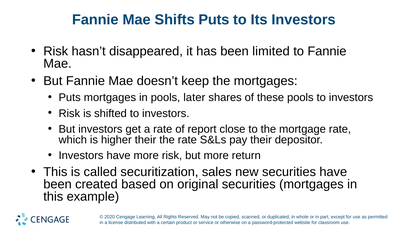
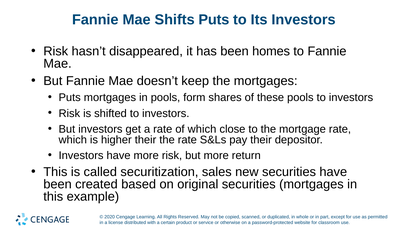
limited: limited -> homes (271, 51)
later: later -> form (194, 97)
of report: report -> which (202, 129)
